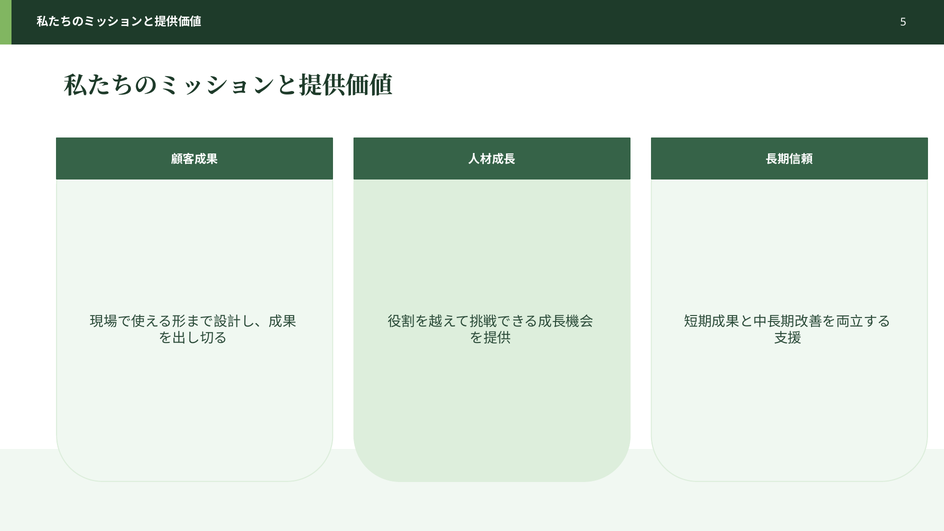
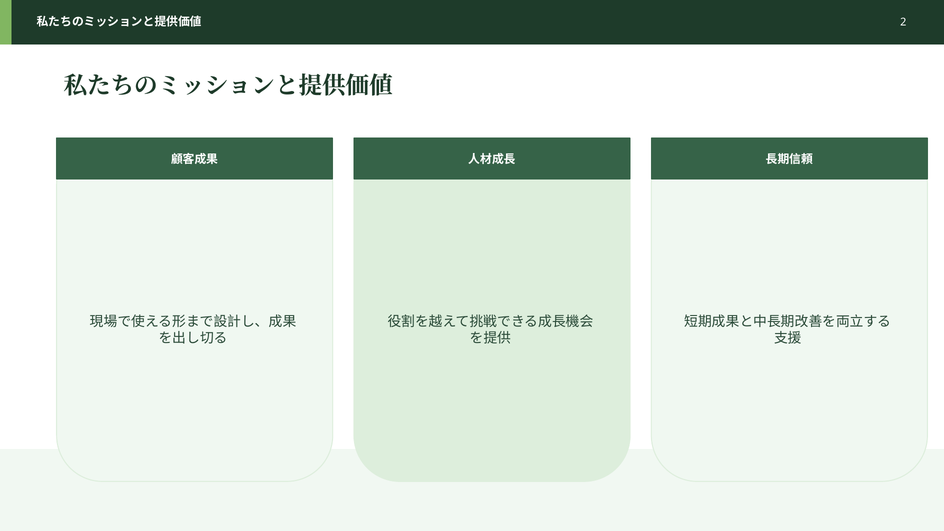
5: 5 -> 2 (903, 22)
